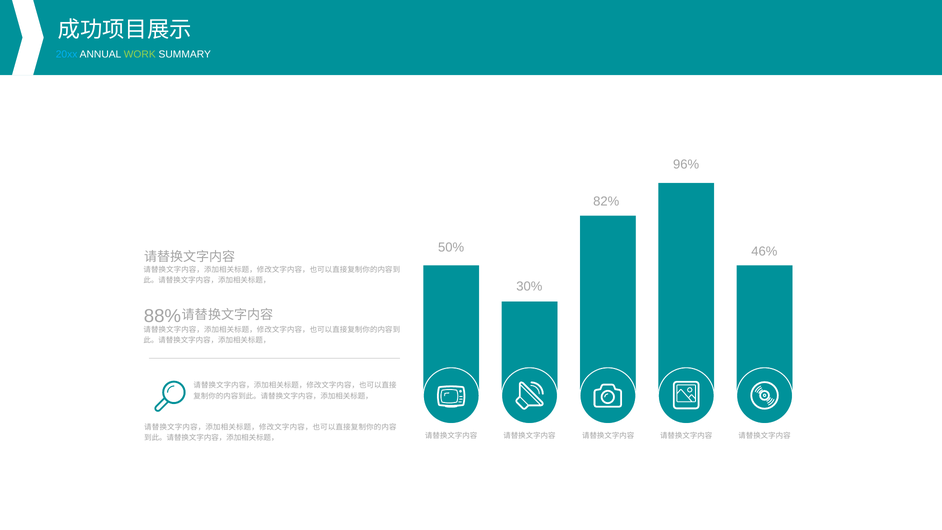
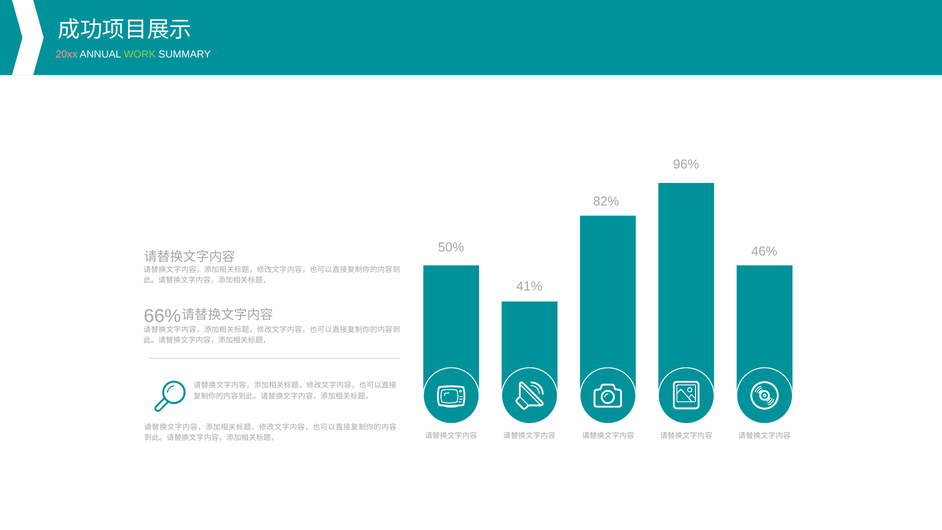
20xx colour: light blue -> pink (67, 54)
30%: 30% -> 41% (529, 286)
88%: 88% -> 66% (162, 316)
